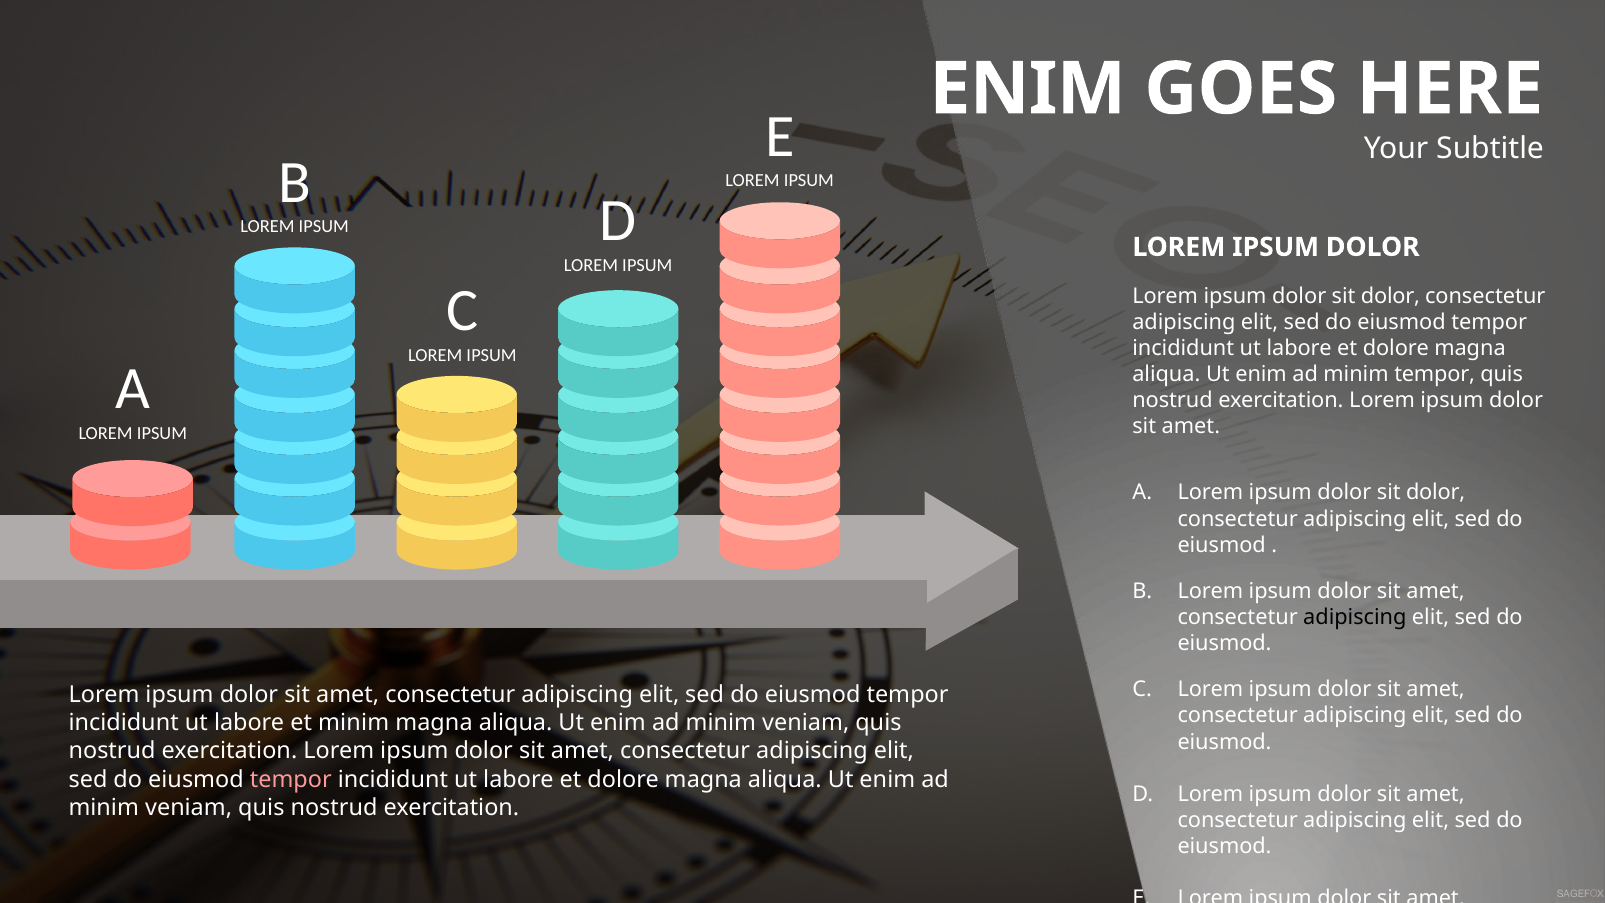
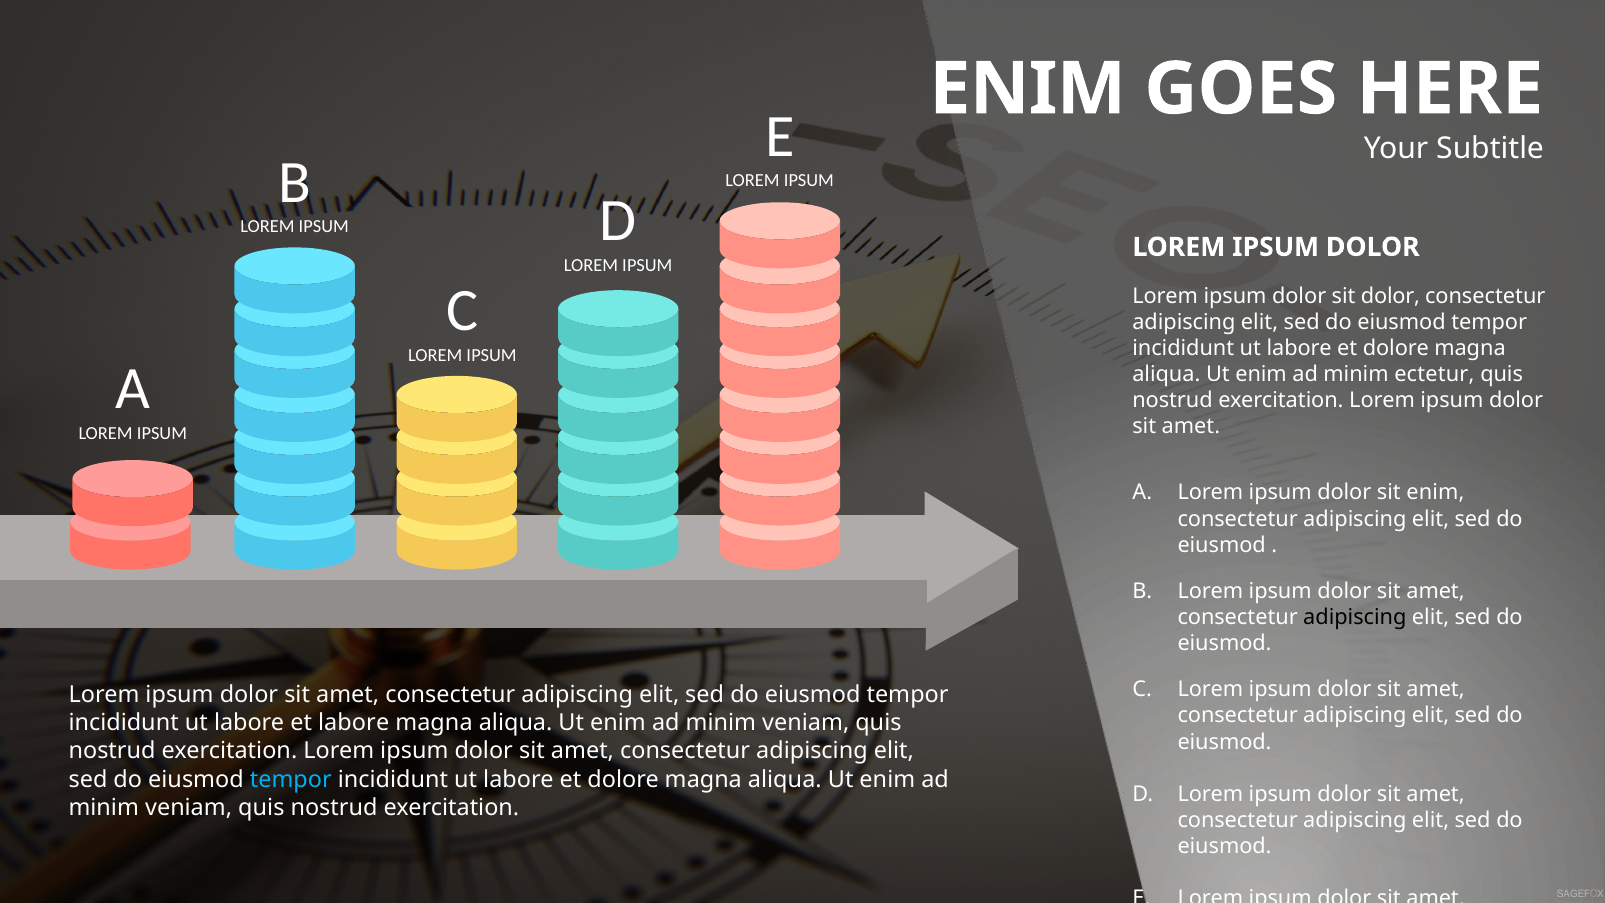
minim tempor: tempor -> ectetur (1434, 374)
dolor: dolor -> enim (1435, 493)
et minim: minim -> labore (354, 723)
tempor colour: pink -> light blue (291, 779)
